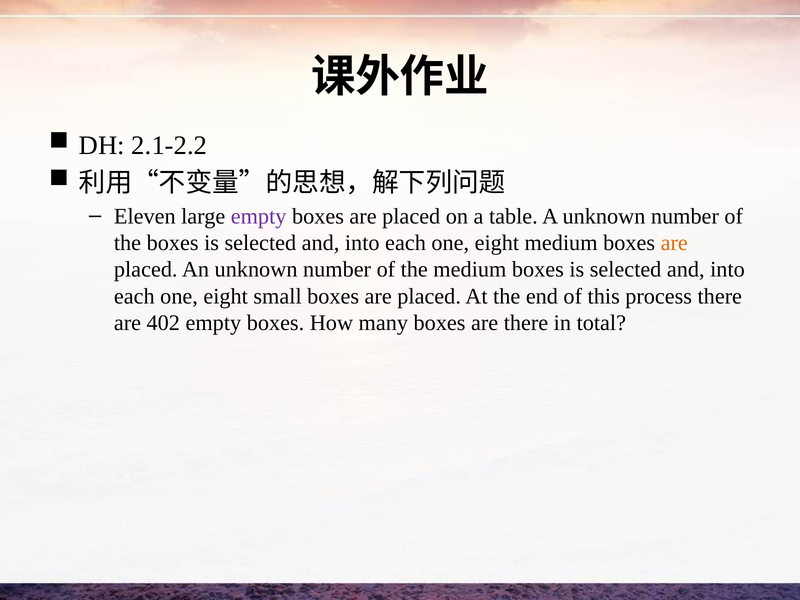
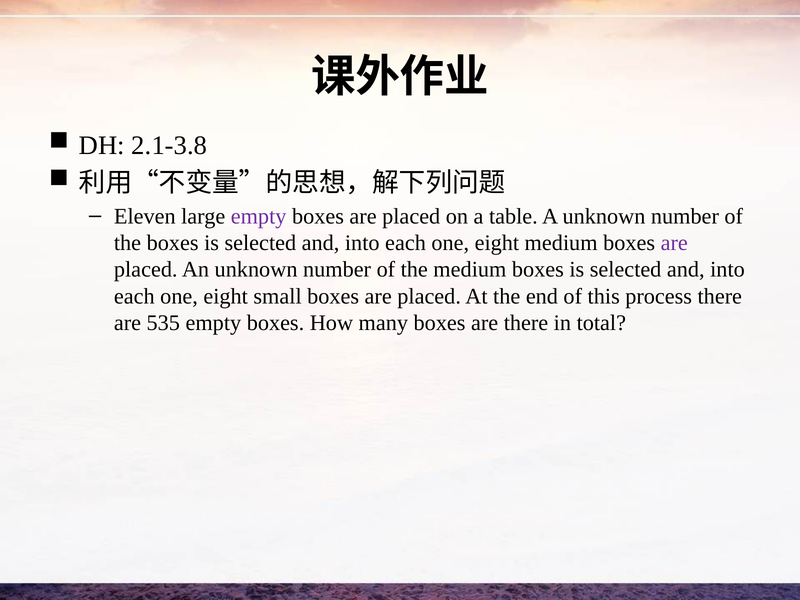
2.1-2.2: 2.1-2.2 -> 2.1-3.8 (169, 145)
are colour: orange -> purple (674, 243)
402: 402 -> 535 (163, 323)
